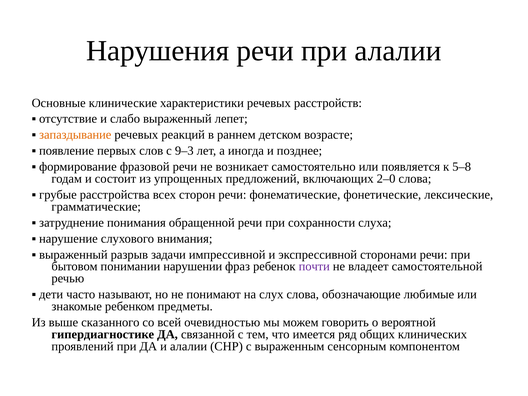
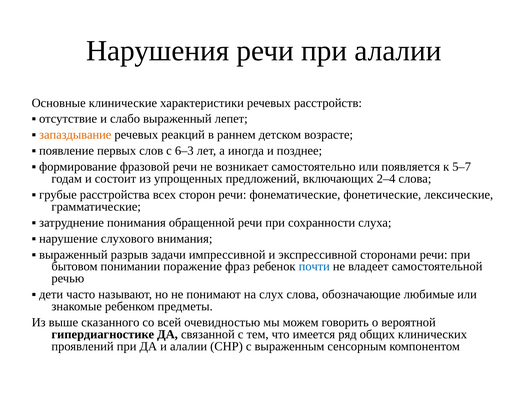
9–3: 9–3 -> 6–3 (184, 151)
5–8: 5–8 -> 5–7 (462, 167)
2–0: 2–0 -> 2–4 (386, 179)
нарушении: нарушении -> поражение (193, 267)
почти colour: purple -> blue (314, 267)
